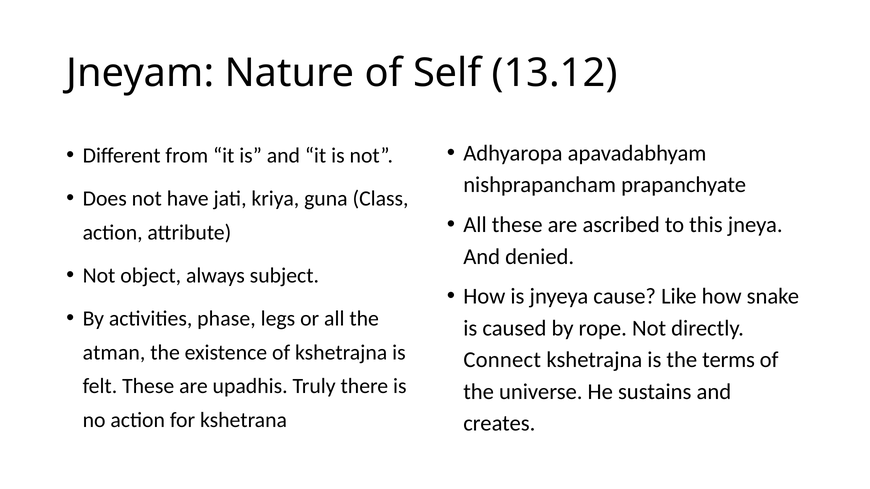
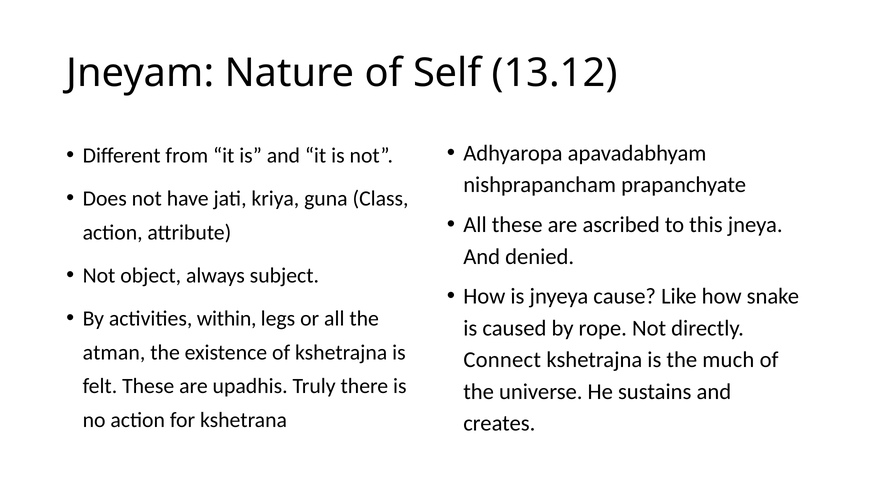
phase: phase -> within (227, 319)
terms: terms -> much (728, 360)
